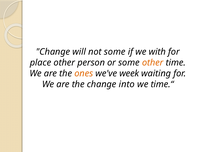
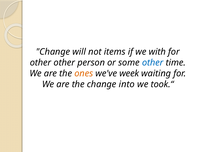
not some: some -> items (115, 52)
place: place -> other (41, 63)
other colour: orange -> blue (153, 63)
time.“: time.“ -> took.“ (162, 84)
